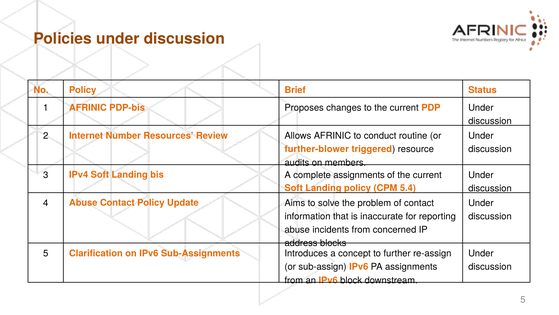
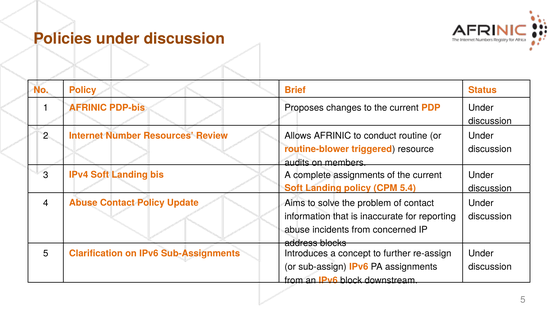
further-blower: further-blower -> routine-blower (317, 149)
